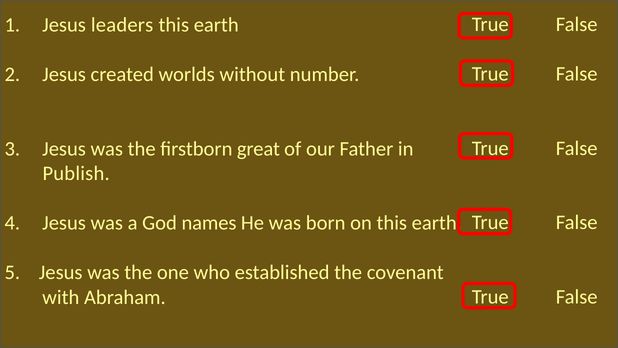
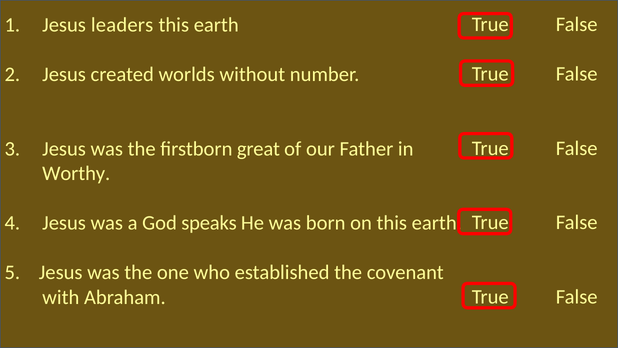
Publish: Publish -> Worthy (76, 173)
names: names -> speaks (209, 223)
